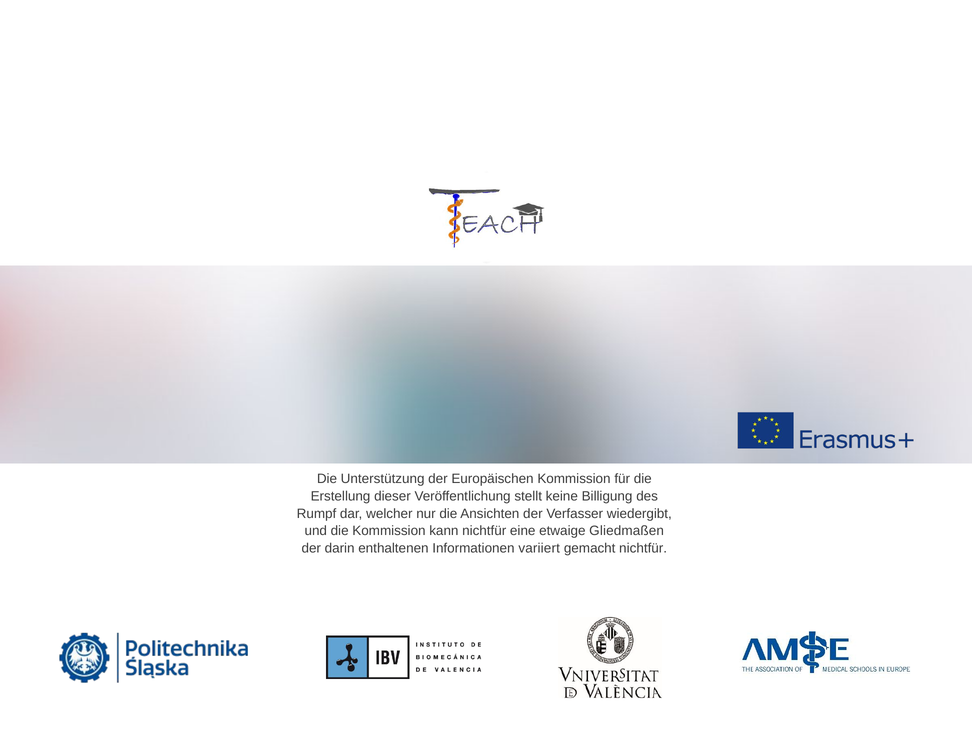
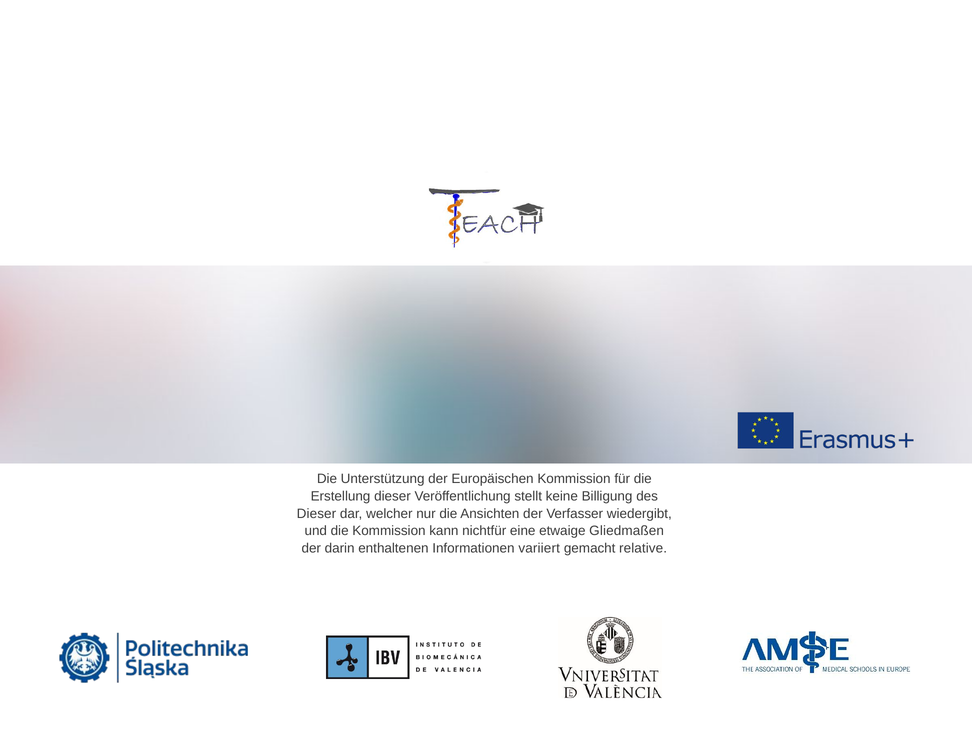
Rumpf: Rumpf -> Dieser (316, 514)
gemacht nichtfür: nichtfür -> relative (643, 548)
